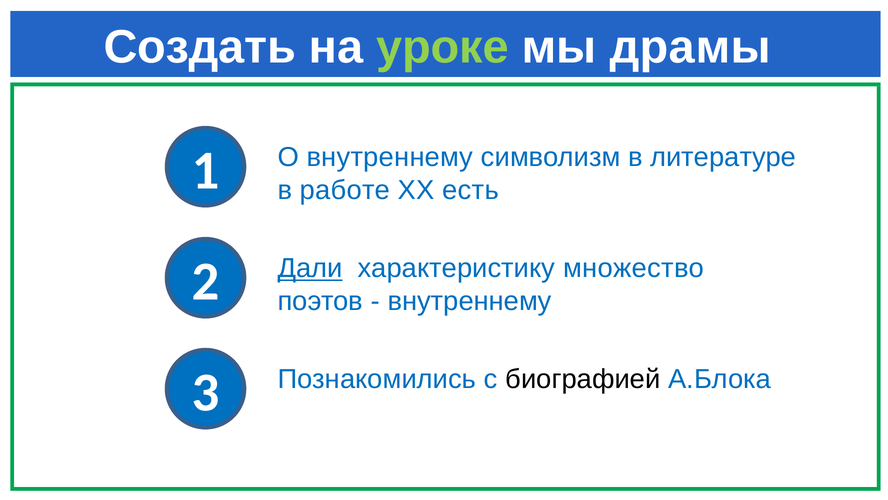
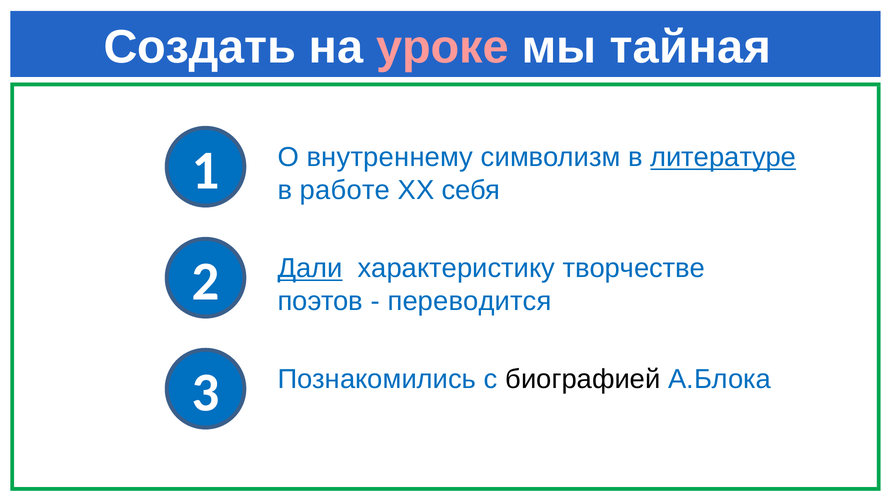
уроке colour: light green -> pink (443, 47)
драмы: драмы -> тайная (690, 47)
литературе underline: none -> present (723, 157)
есть: есть -> себя (471, 190)
множество: множество -> творчестве (634, 268)
внутреннему: внутреннему -> переводится (470, 301)
